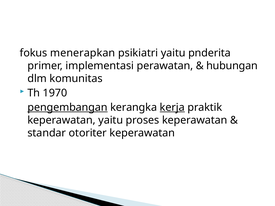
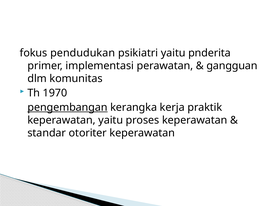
menerapkan: menerapkan -> pendudukan (83, 53)
hubungan: hubungan -> gangguan (232, 66)
kerja underline: present -> none (172, 107)
